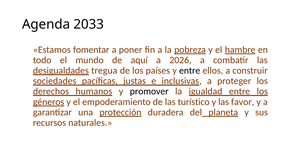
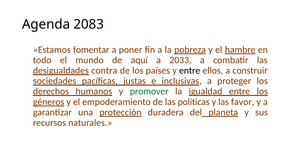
2033: 2033 -> 2083 (89, 24)
2026: 2026 -> 2033 (180, 60)
tregua: tregua -> contra (104, 71)
promover colour: black -> green (149, 91)
turístico: turístico -> políticas (194, 102)
